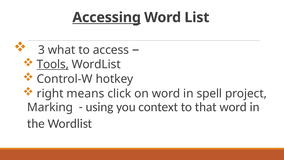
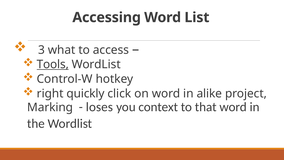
Accessing underline: present -> none (107, 17)
means: means -> quickly (86, 93)
spell: spell -> alike (209, 93)
using: using -> loses (99, 107)
